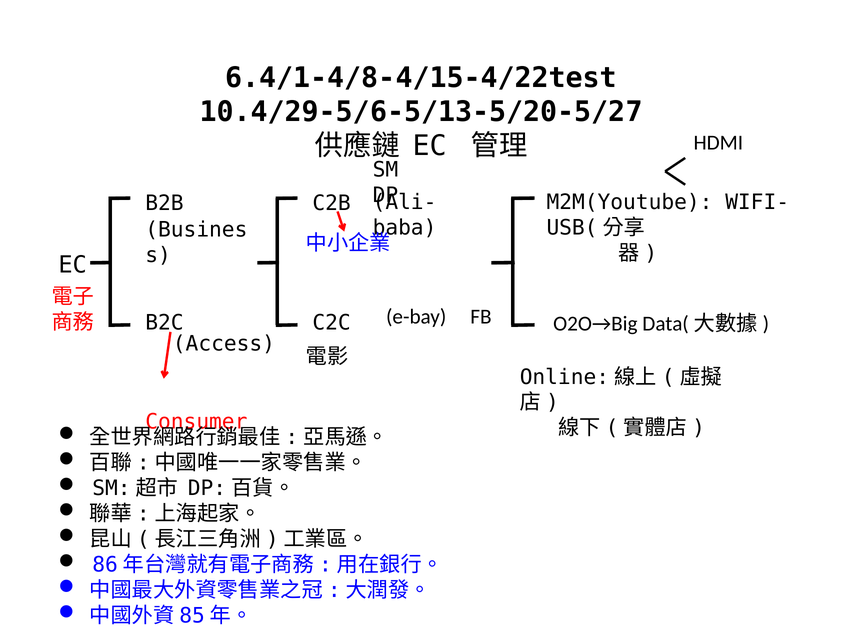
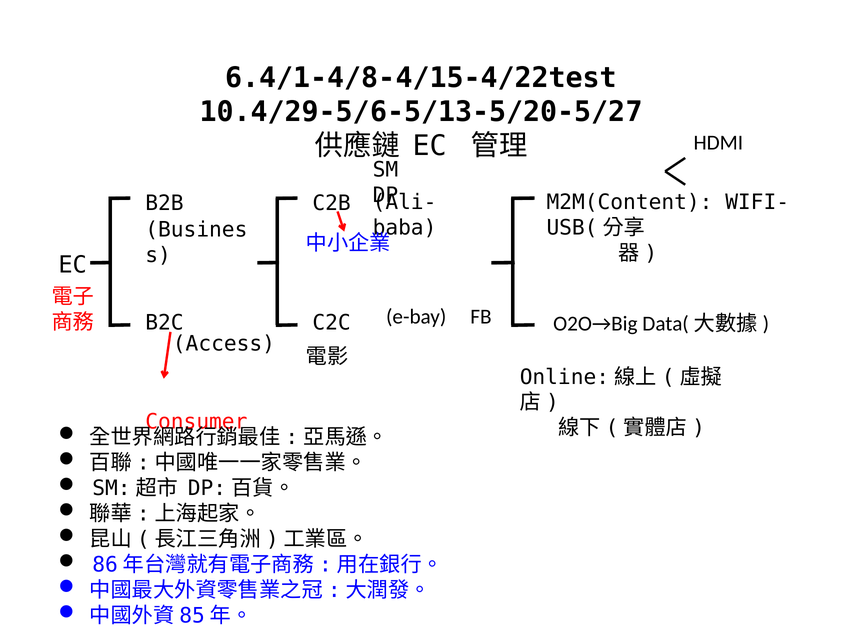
M2M(Youtube: M2M(Youtube -> M2M(Content (629, 202)
